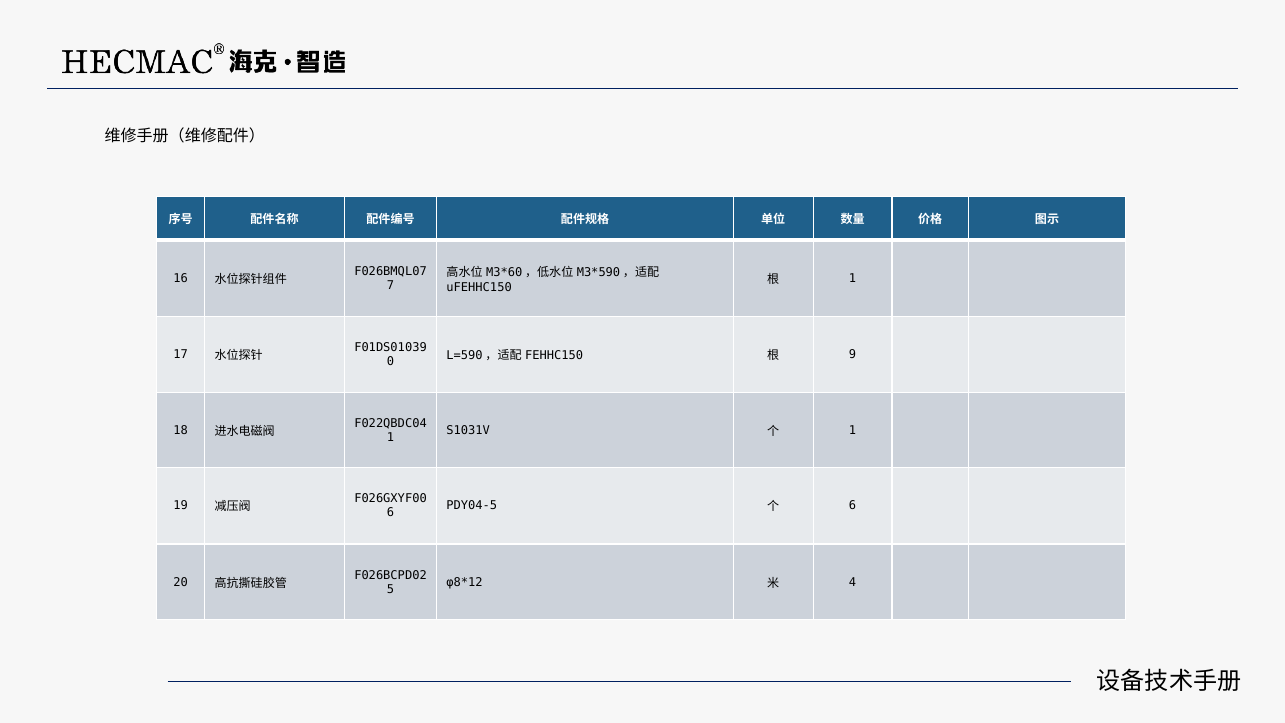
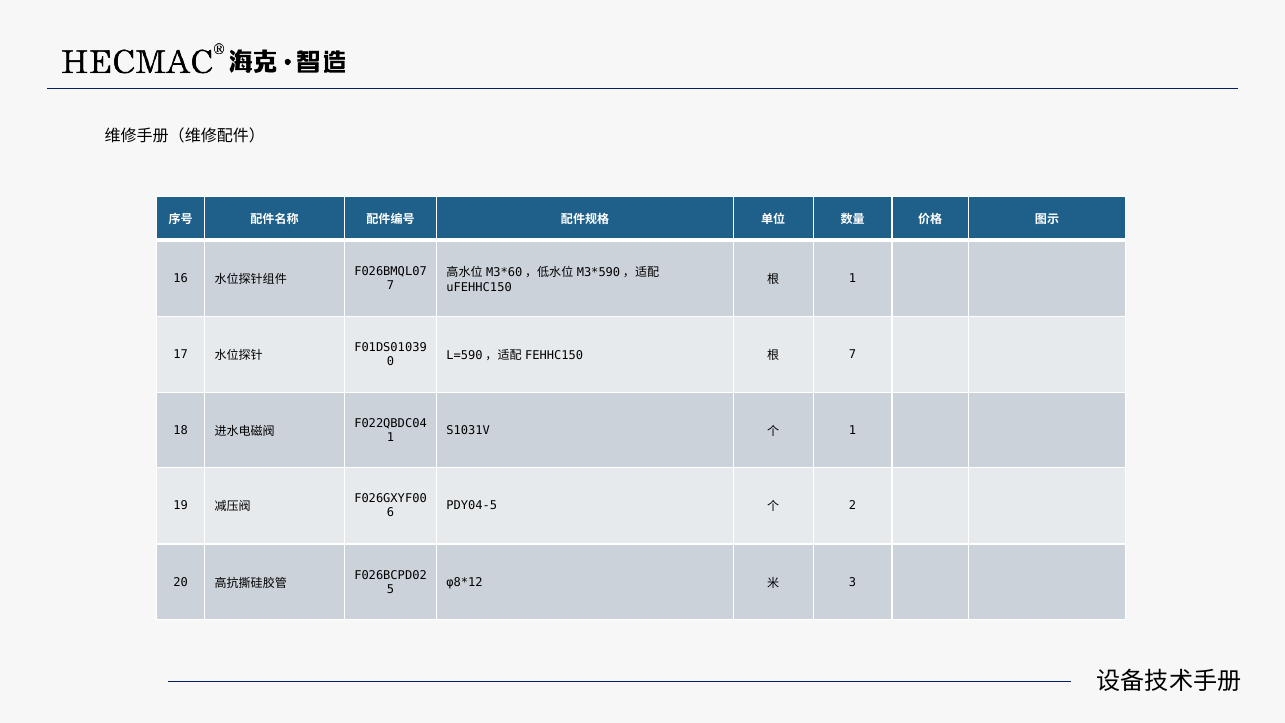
9: 9 -> 7 (853, 355)
6: 6 -> 2 (853, 506)
4: 4 -> 3 (853, 582)
